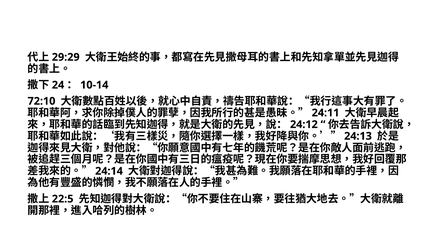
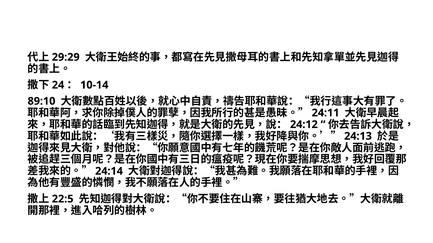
72:10: 72:10 -> 89:10 (41, 101)
